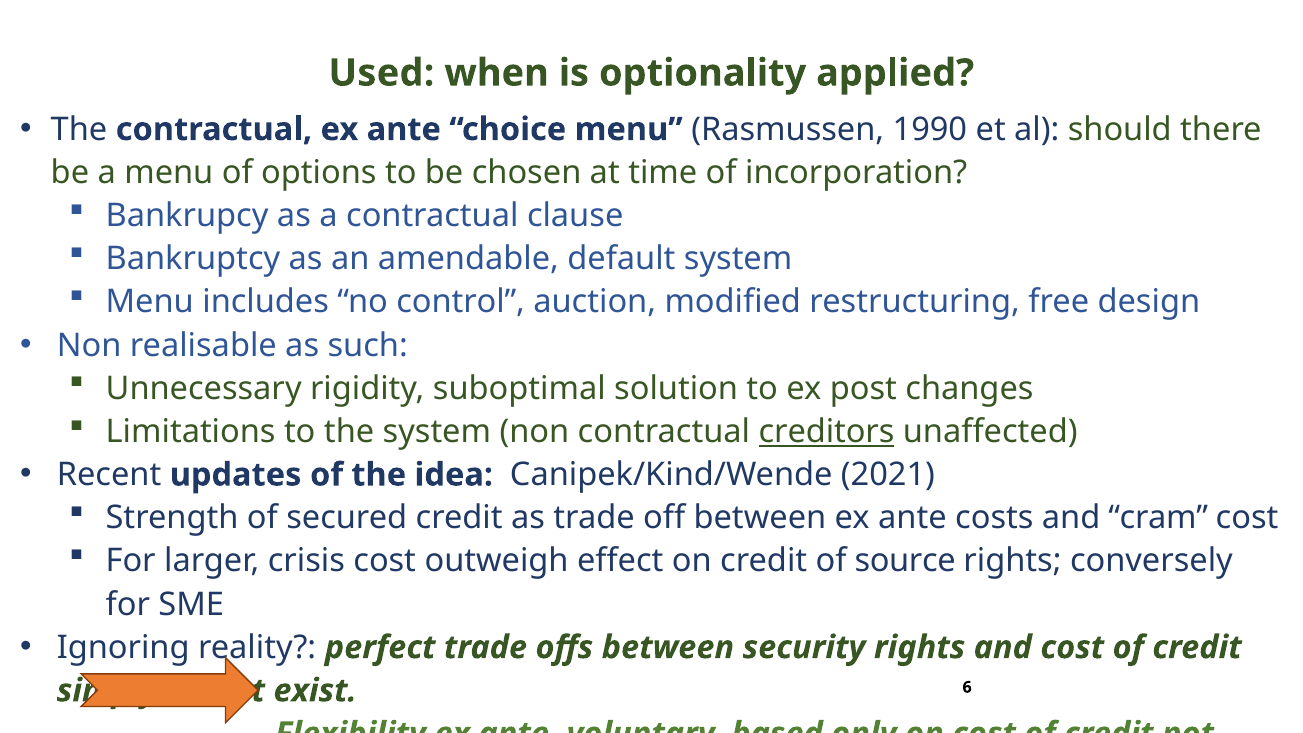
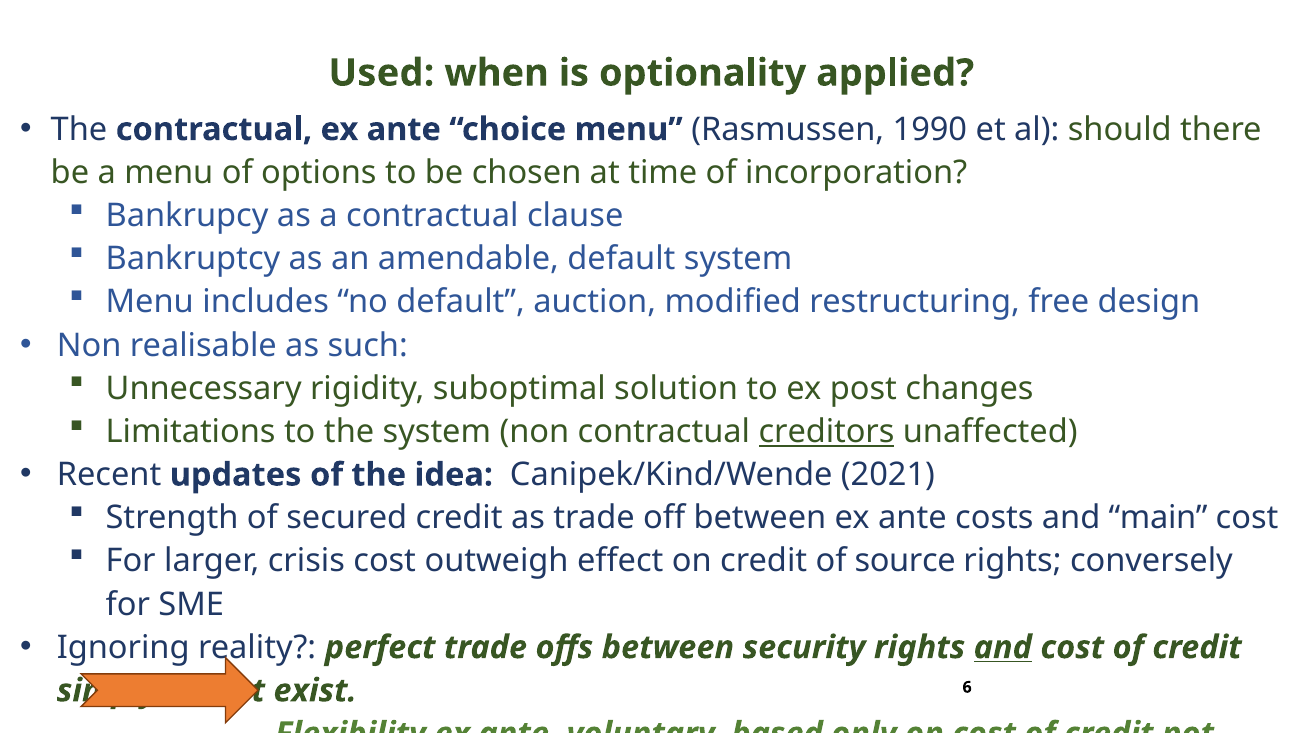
no control: control -> default (461, 302)
cram: cram -> main (1158, 518)
and underline: none -> present (1003, 647)
